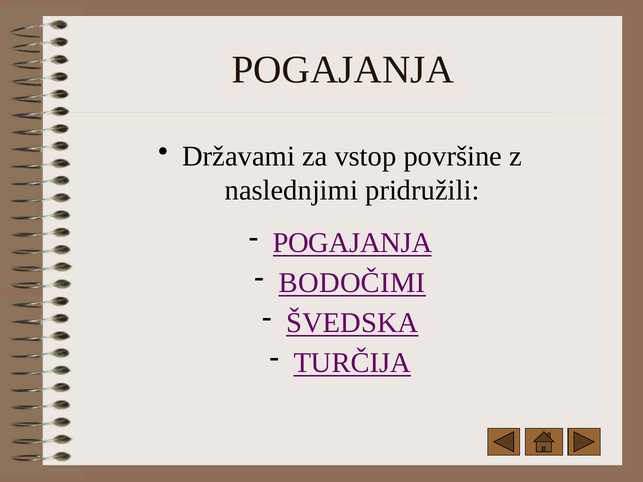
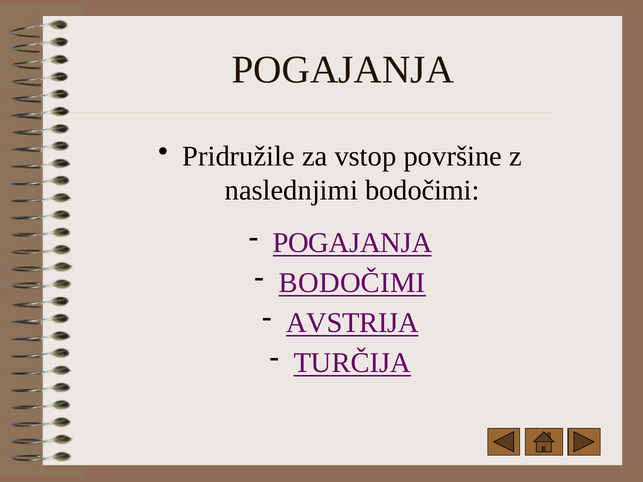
Državami: Državami -> Pridružile (239, 156)
naslednjimi pridružili: pridružili -> bodočimi (422, 191)
ŠVEDSKA: ŠVEDSKA -> AVSTRIJA (352, 323)
